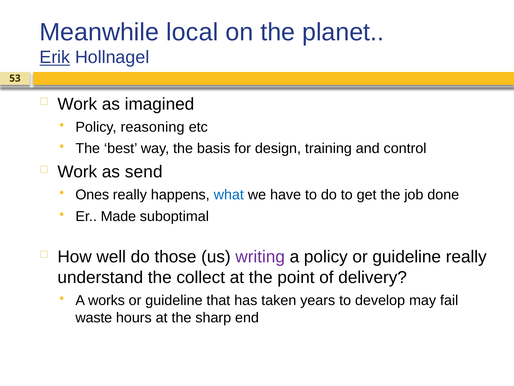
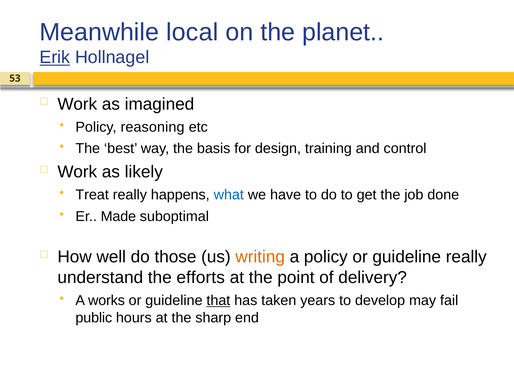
send: send -> likely (144, 172)
Ones: Ones -> Treat (92, 195)
writing colour: purple -> orange (260, 257)
collect: collect -> efforts (201, 277)
that underline: none -> present (218, 300)
waste: waste -> public (94, 317)
